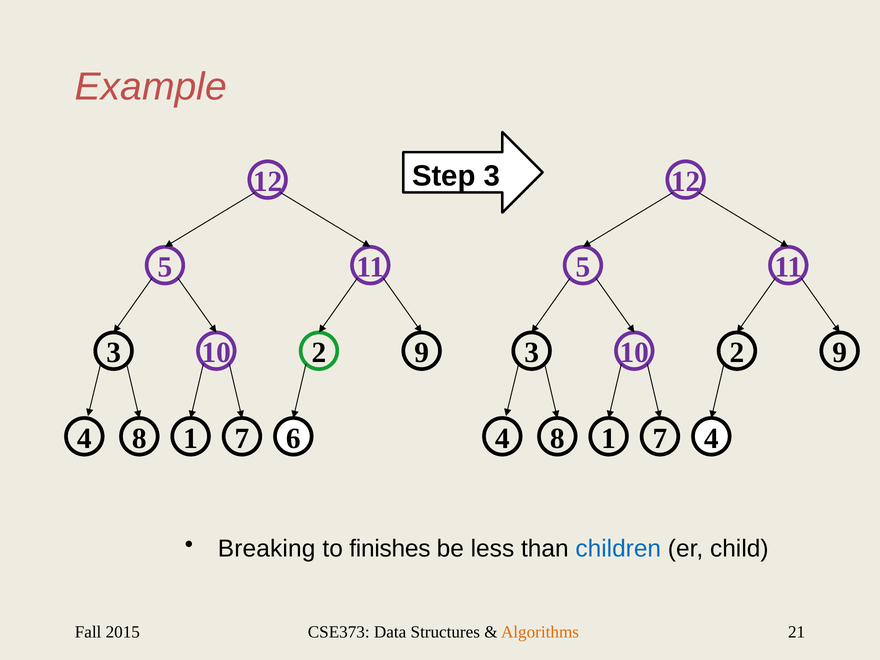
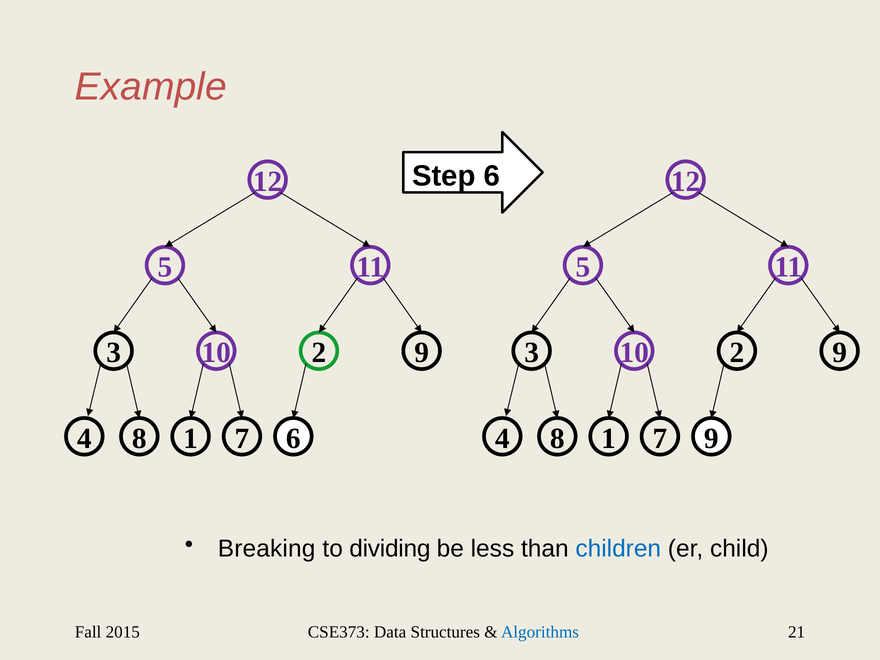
Step 3: 3 -> 6 (492, 176)
4 4: 4 -> 9 (711, 438)
finishes: finishes -> dividing (390, 549)
Algorithms colour: orange -> blue (540, 632)
